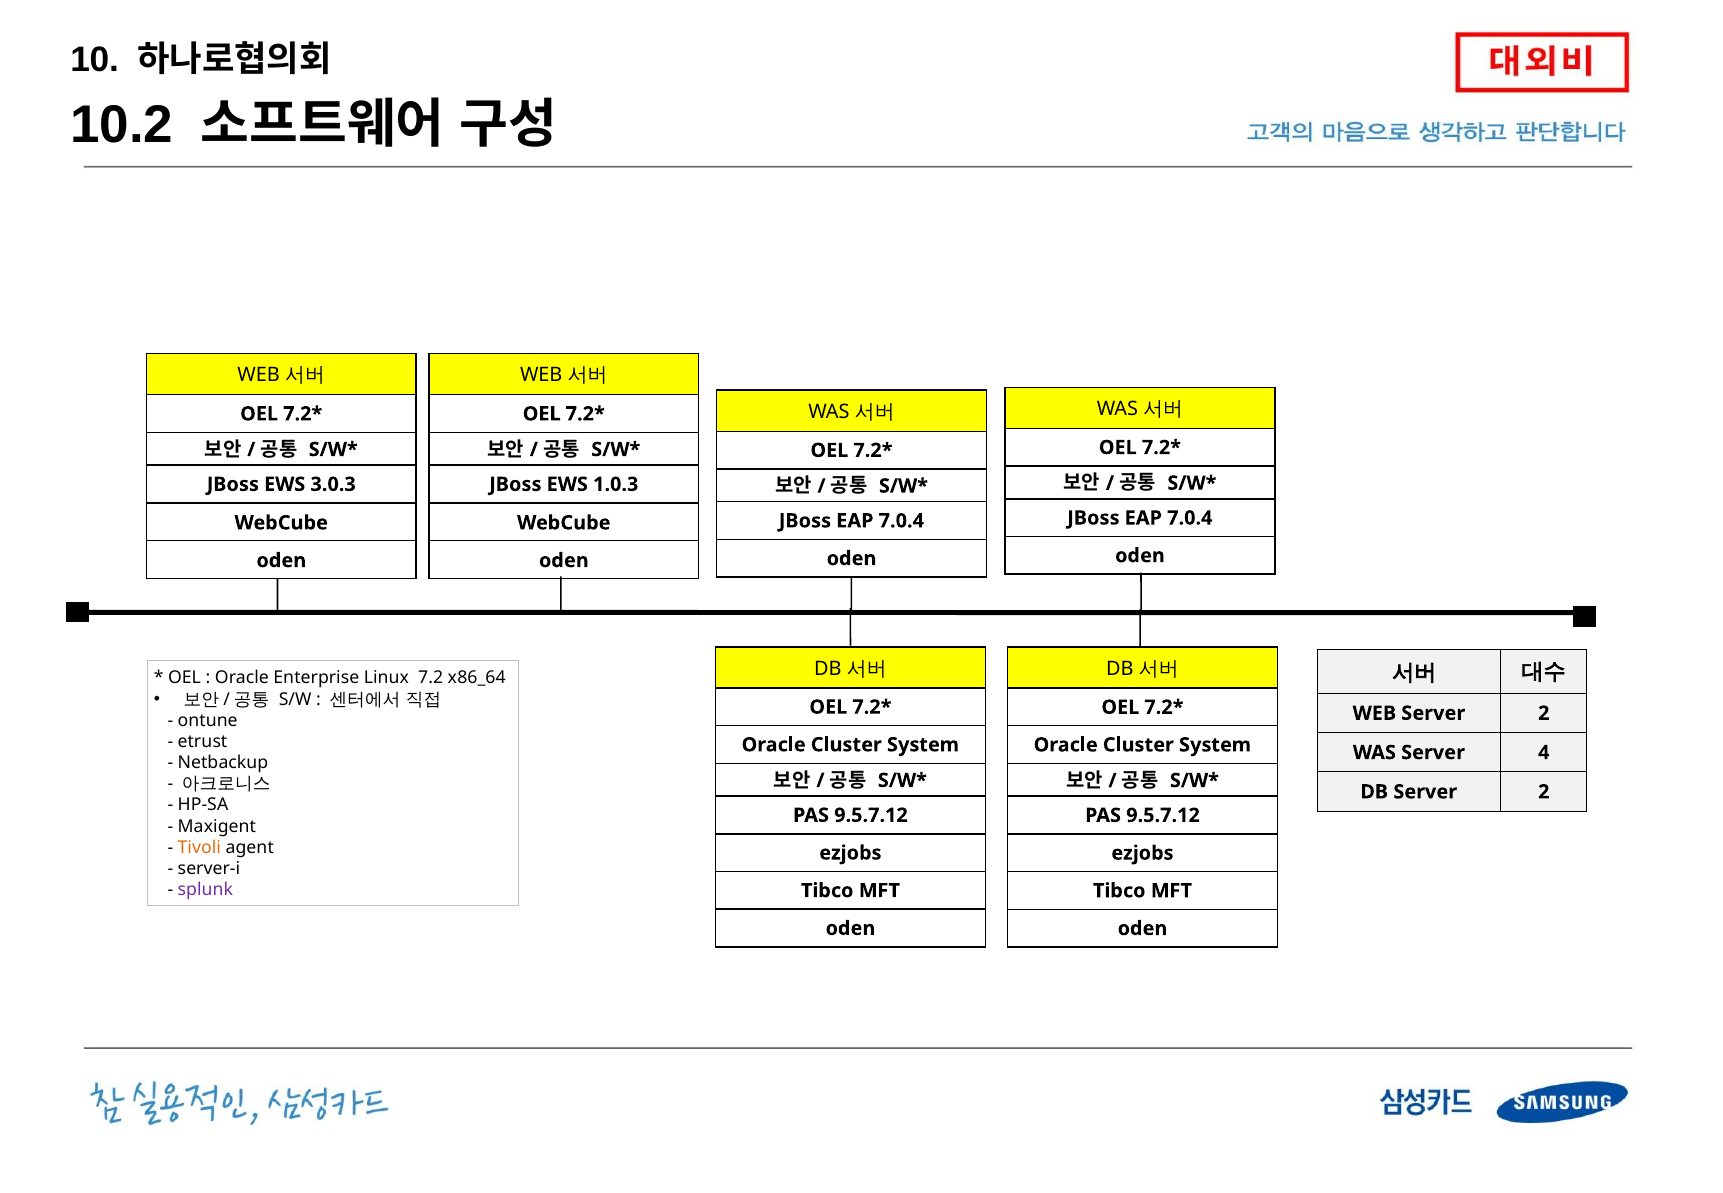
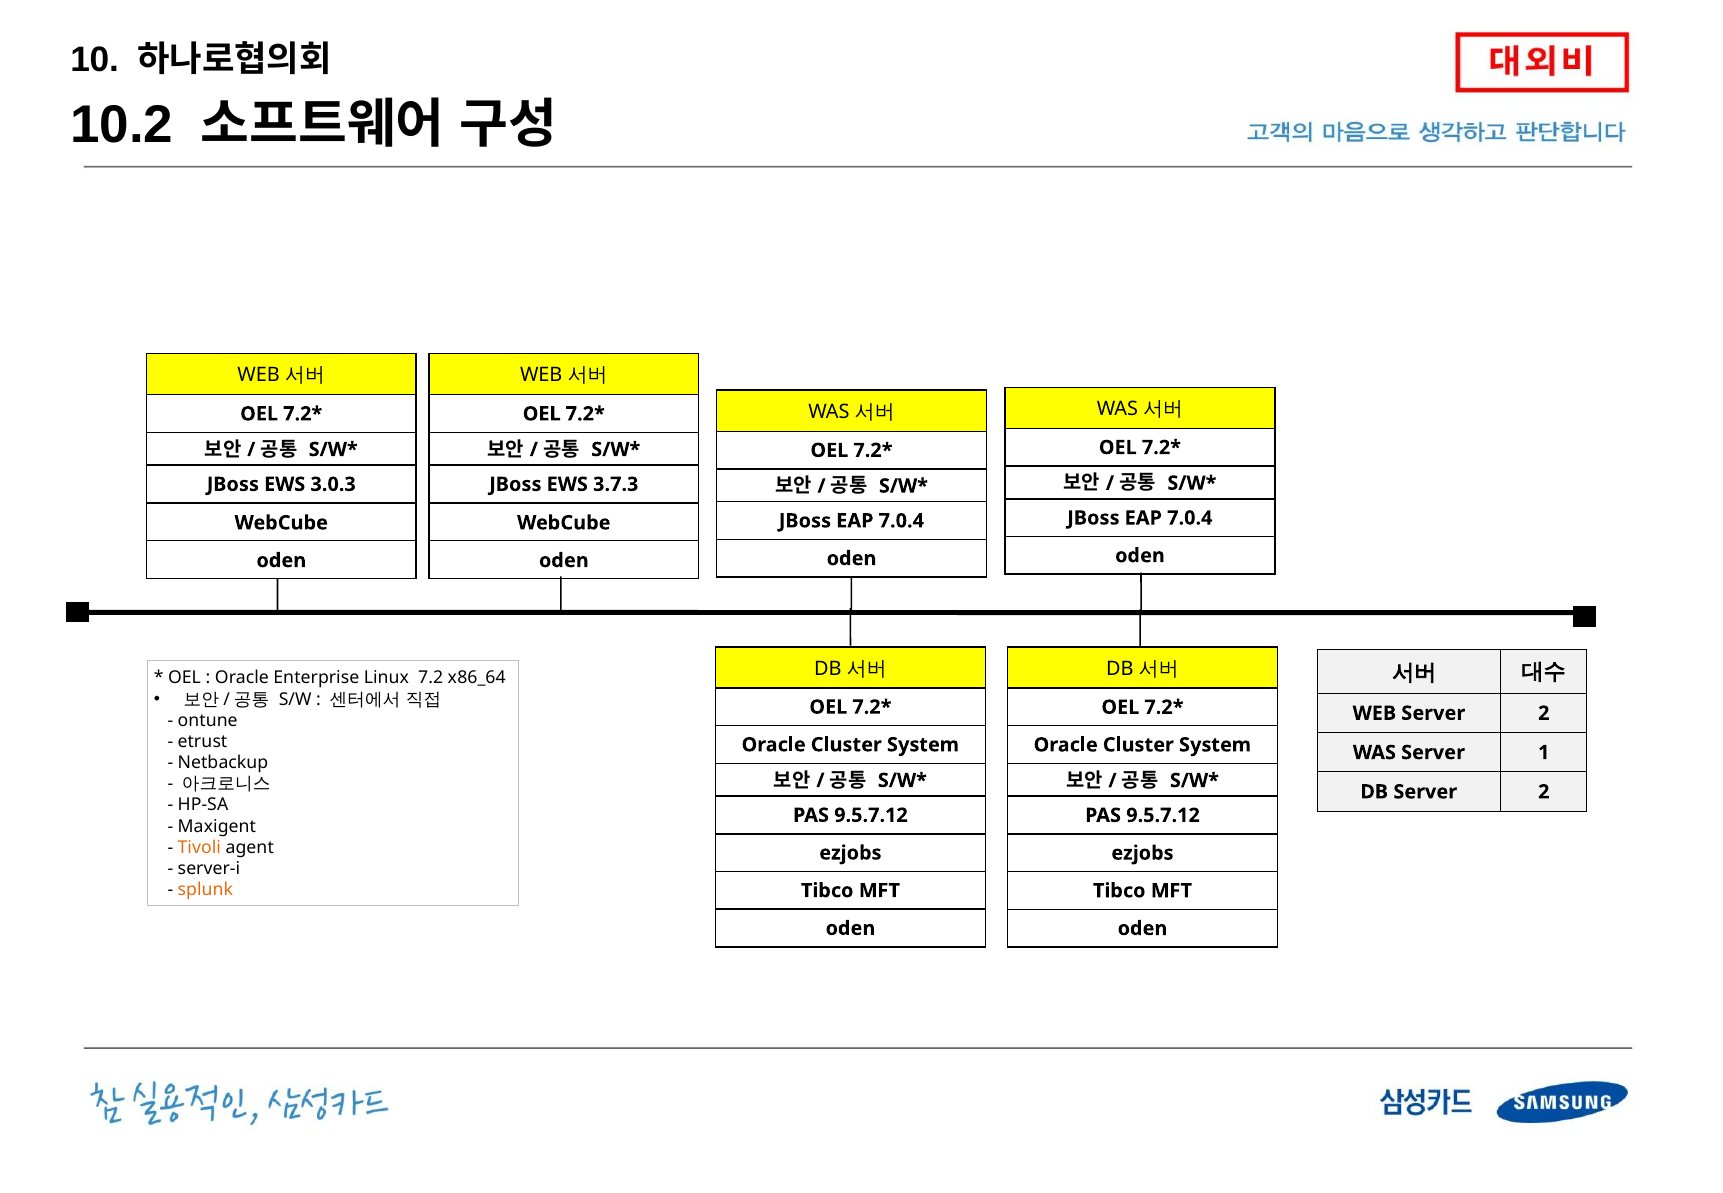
1.0.3: 1.0.3 -> 3.7.3 (616, 484)
4: 4 -> 1 (1544, 752)
splunk colour: purple -> orange (205, 890)
